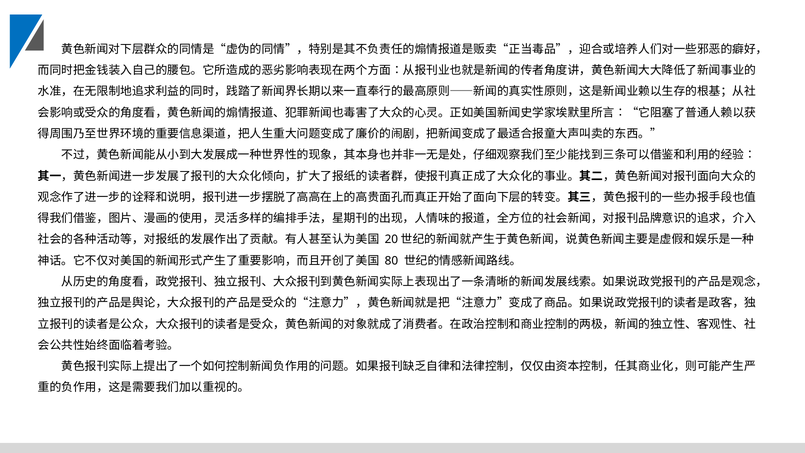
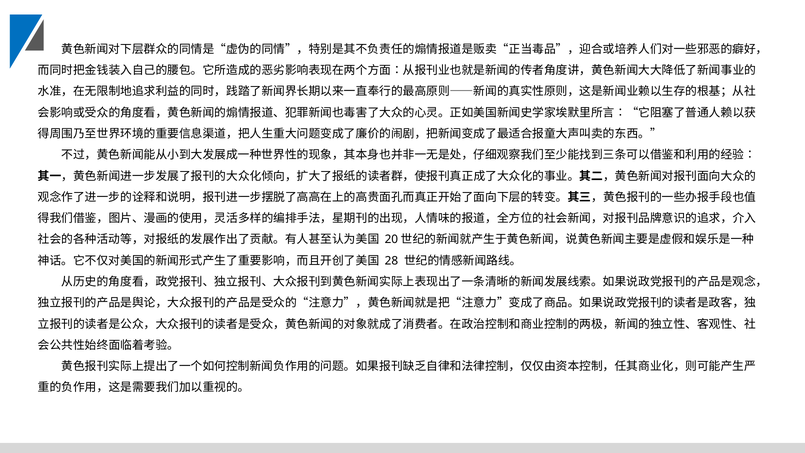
80: 80 -> 28 (391, 261)
